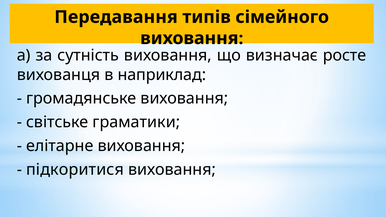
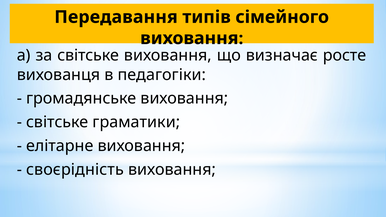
за сутність: сутність -> світське (88, 55)
наприклад: наприклад -> педагогіки (162, 75)
підкоритися: підкоритися -> своєрідність (75, 170)
